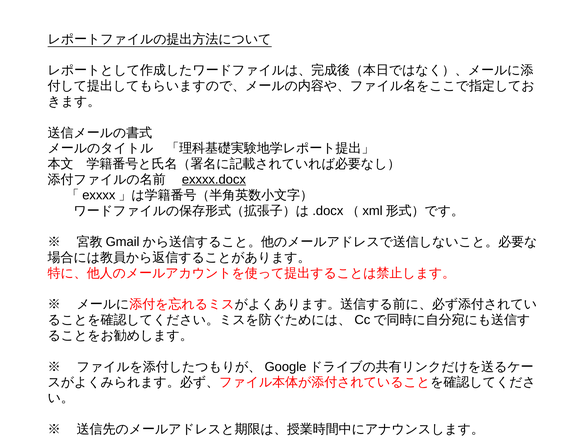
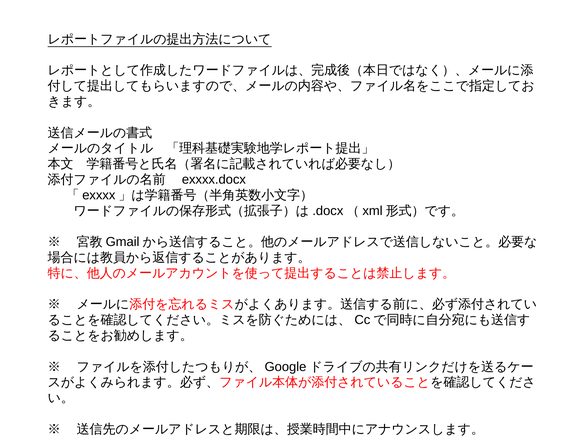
exxxx.docx underline: present -> none (214, 179)
